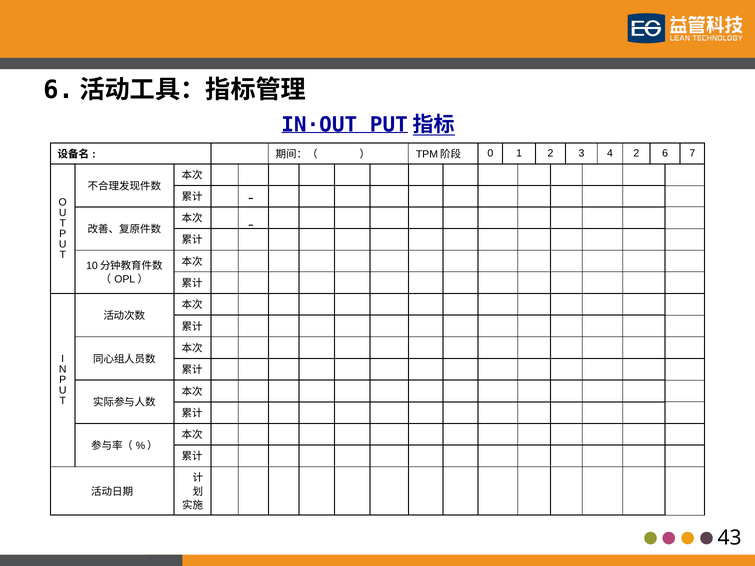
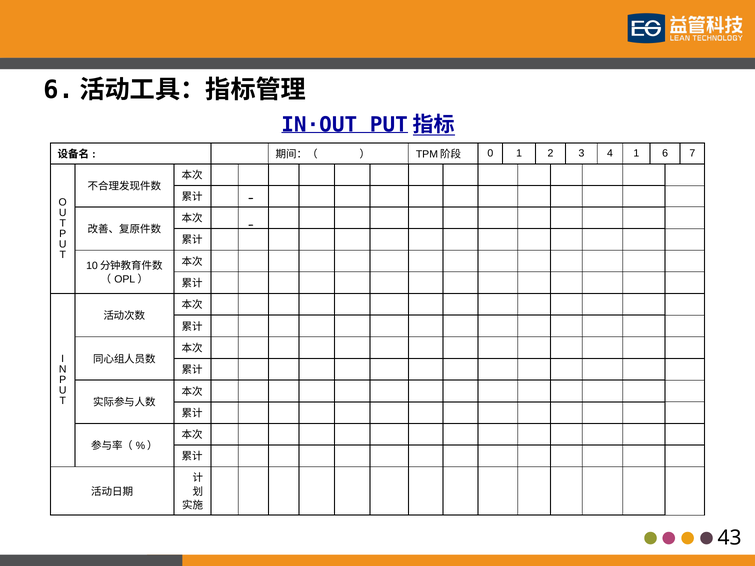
4 2: 2 -> 1 (636, 153)
